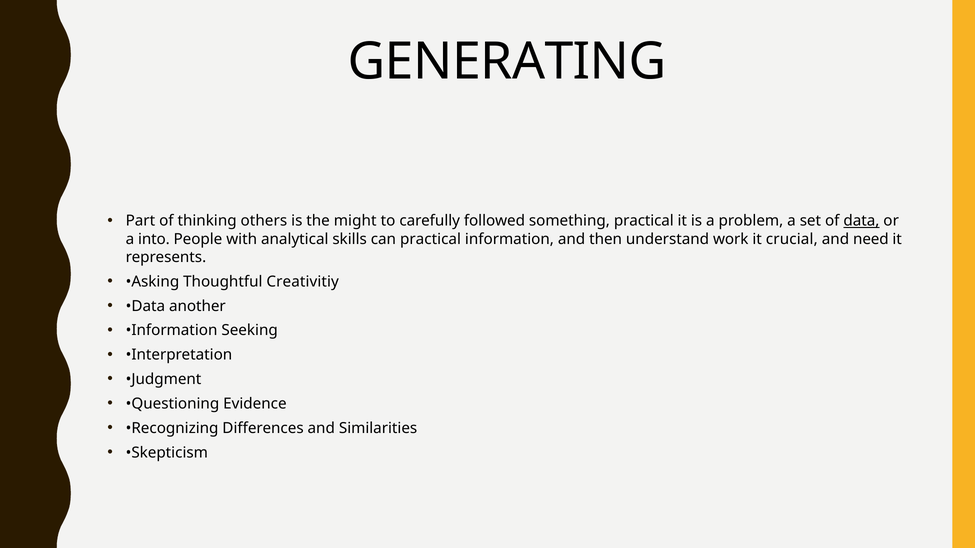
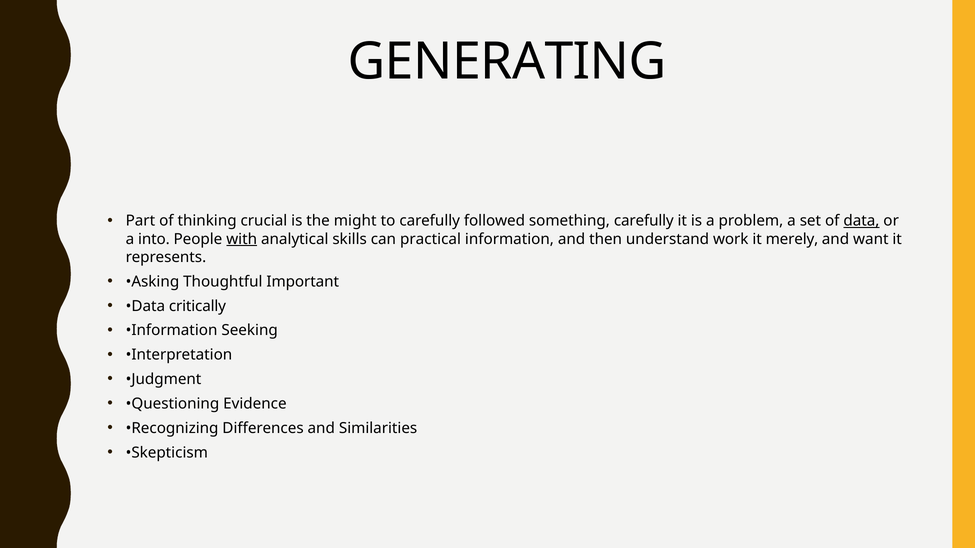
others: others -> crucial (264, 221)
something practical: practical -> carefully (644, 221)
with underline: none -> present (242, 239)
crucial: crucial -> merely (792, 239)
need: need -> want (871, 239)
Creativitiy: Creativitiy -> Important (303, 282)
another: another -> critically (197, 306)
